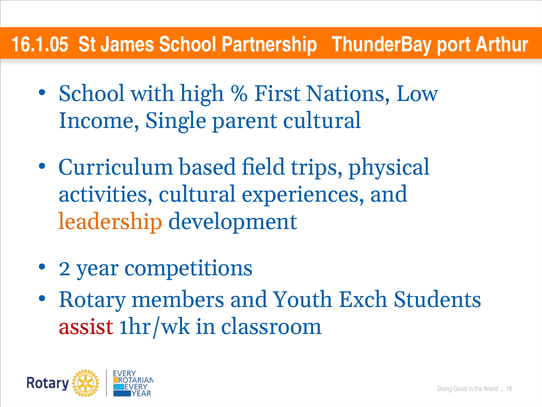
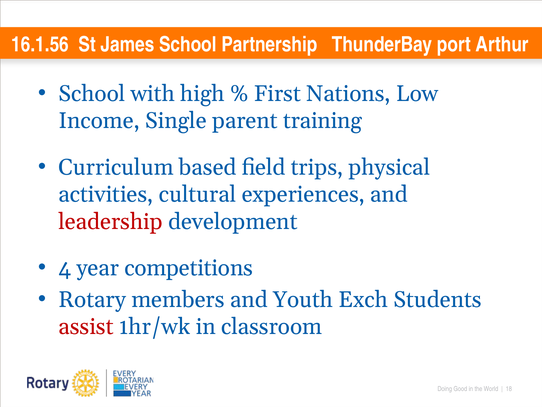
16.1.05: 16.1.05 -> 16.1.56 (40, 44)
parent cultural: cultural -> training (323, 121)
leadership colour: orange -> red (111, 221)
2: 2 -> 4 (65, 268)
